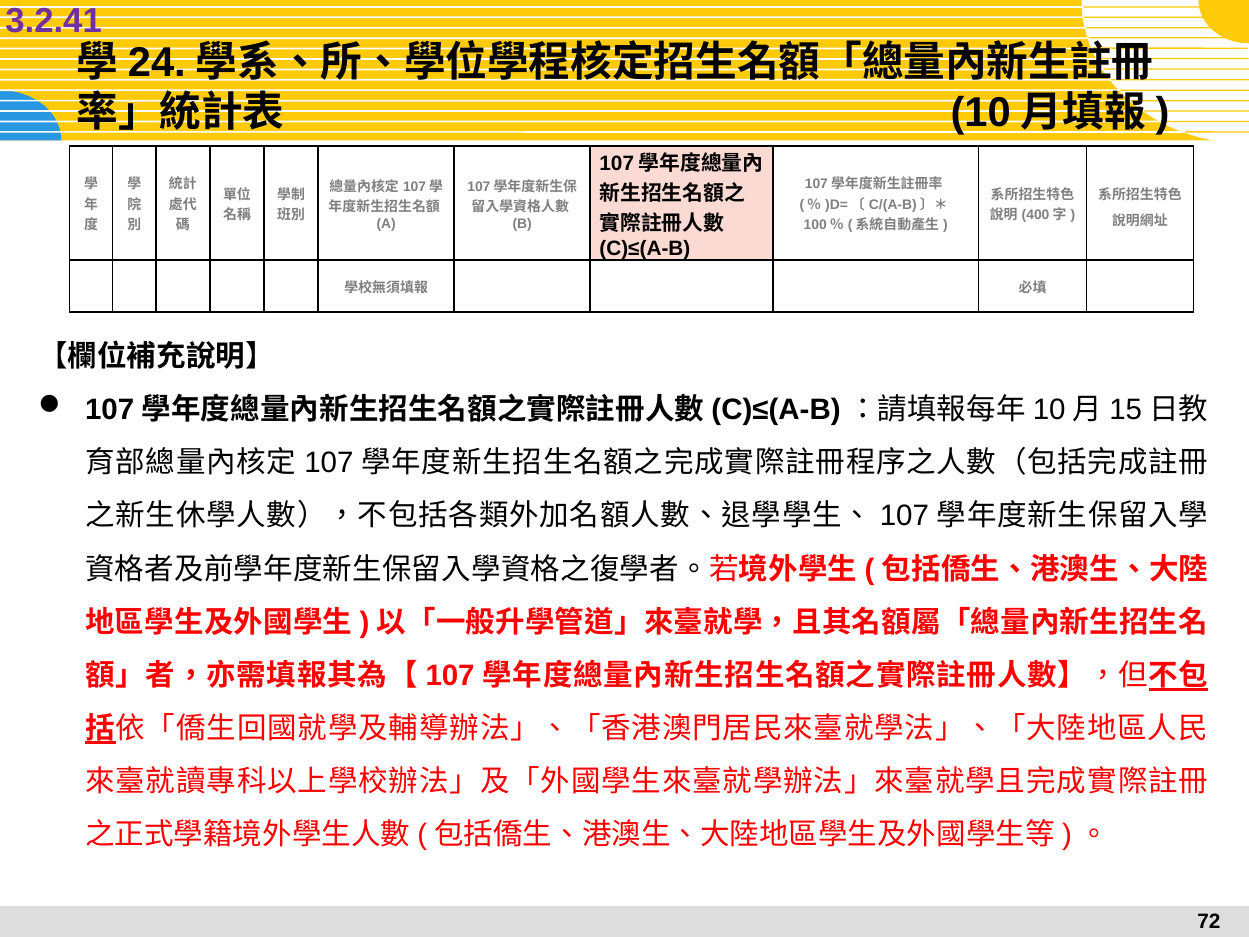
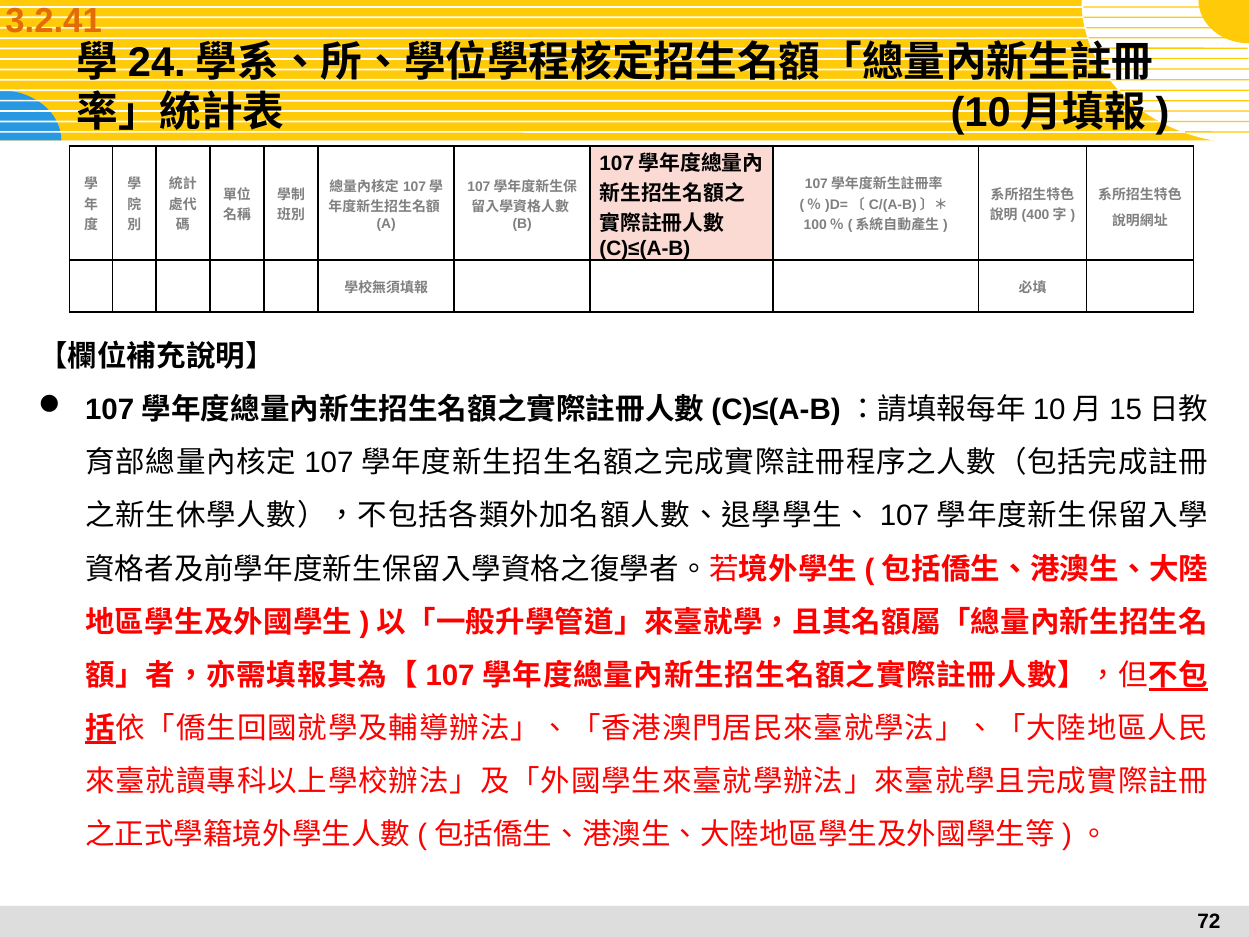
3.2.41 colour: purple -> orange (54, 21)
